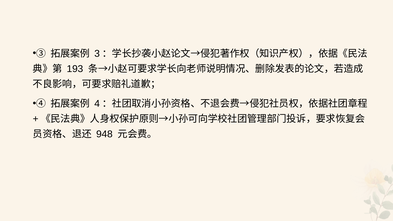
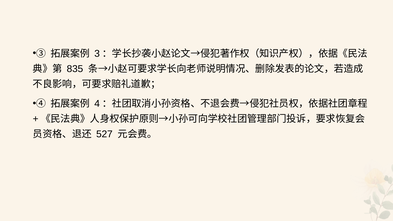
193: 193 -> 835 (75, 69)
948: 948 -> 527 (104, 134)
